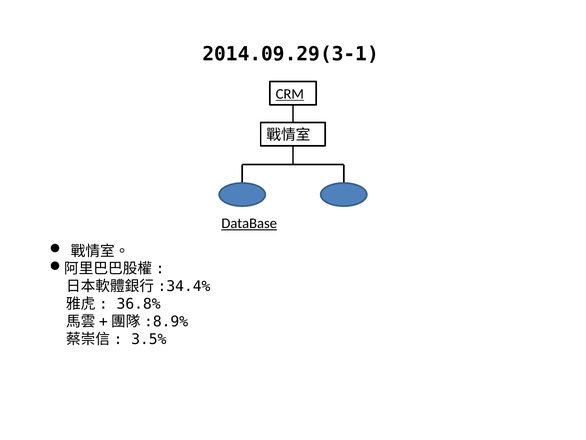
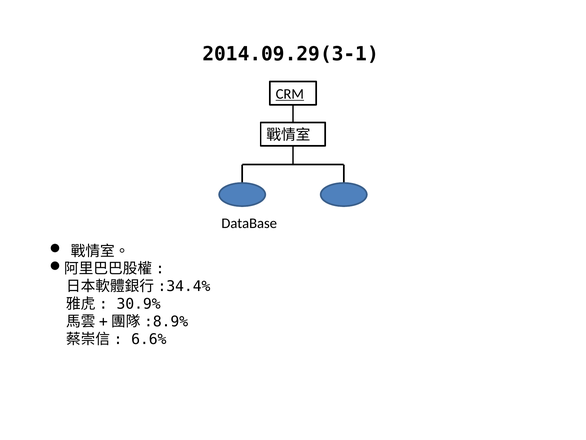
DataBase underline: present -> none (249, 223)
36.8%: 36.8% -> 30.9% (139, 304)
3.5%: 3.5% -> 6.6% (149, 339)
